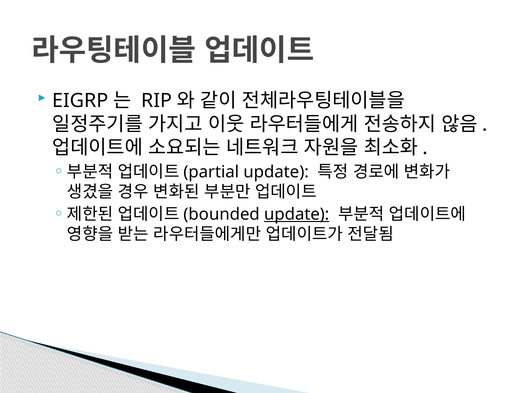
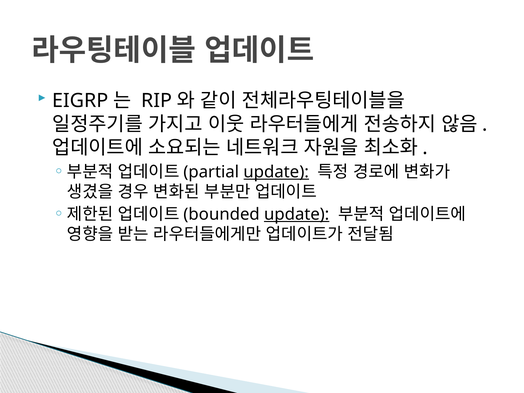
update underline: none -> present (276, 172)
